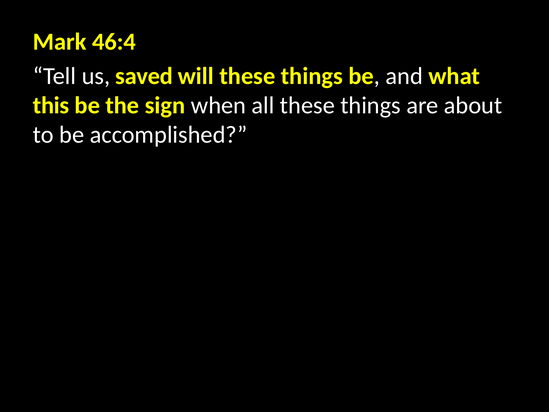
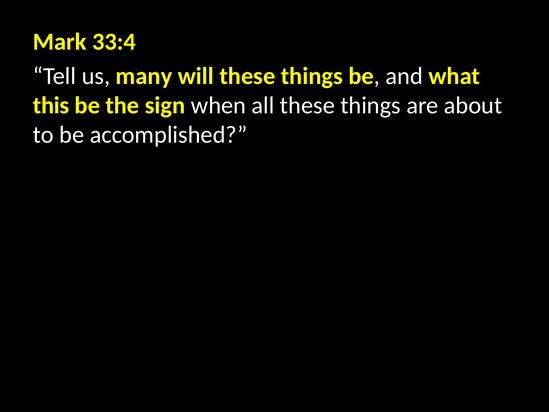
46:4: 46:4 -> 33:4 (114, 42)
saved: saved -> many (144, 76)
